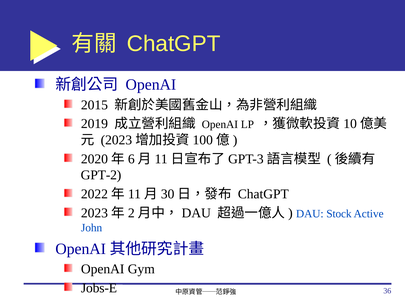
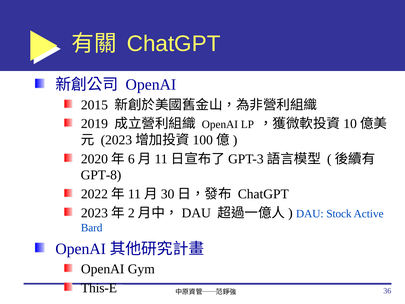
GPT-2: GPT-2 -> GPT-8 (101, 175)
John: John -> Bard (92, 227)
Jobs-E: Jobs-E -> This-E (99, 288)
